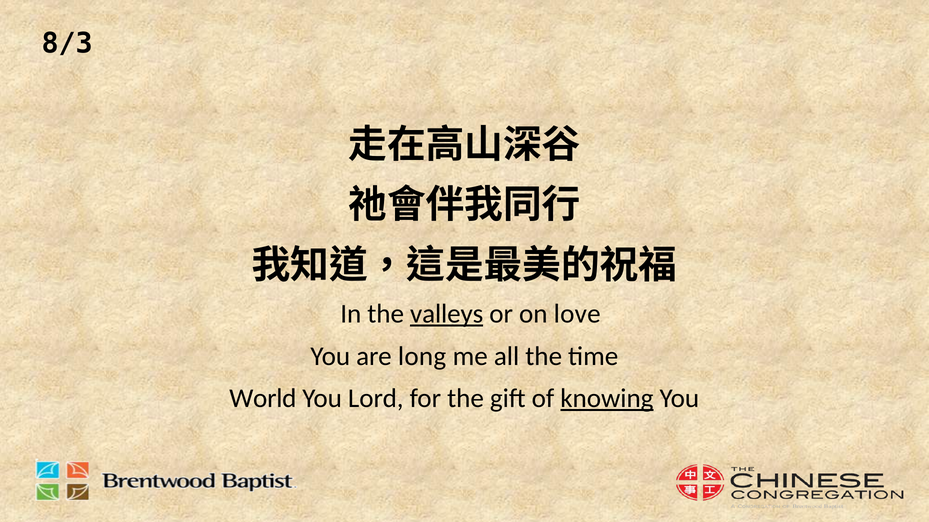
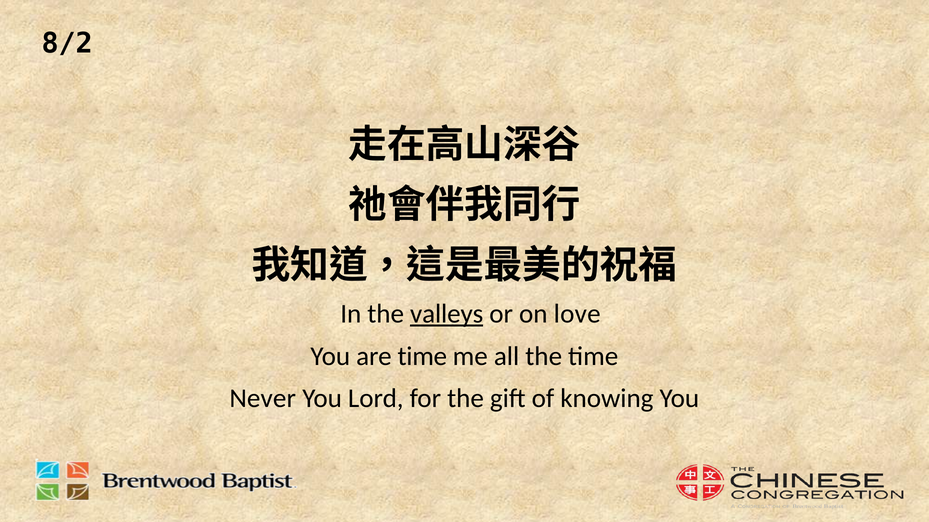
8/3: 8/3 -> 8/2 (67, 43)
are long: long -> time (422, 356)
World: World -> Never (263, 399)
knowing underline: present -> none (607, 399)
